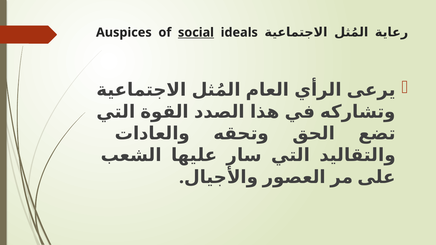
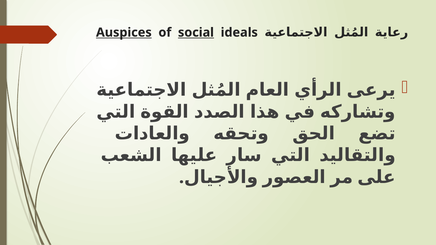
Auspices underline: none -> present (124, 32)
